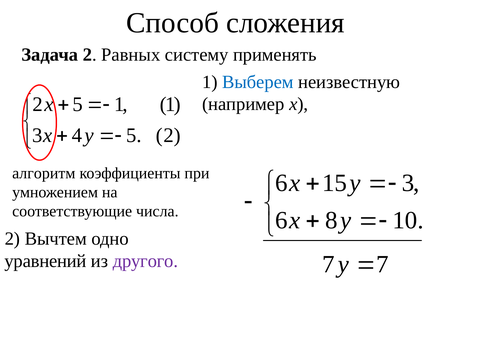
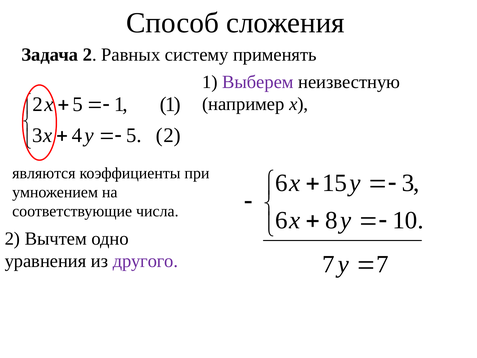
Выберем colour: blue -> purple (258, 82)
алгоритм: алгоритм -> являются (44, 173)
уравнений: уравнений -> уравнения (45, 261)
